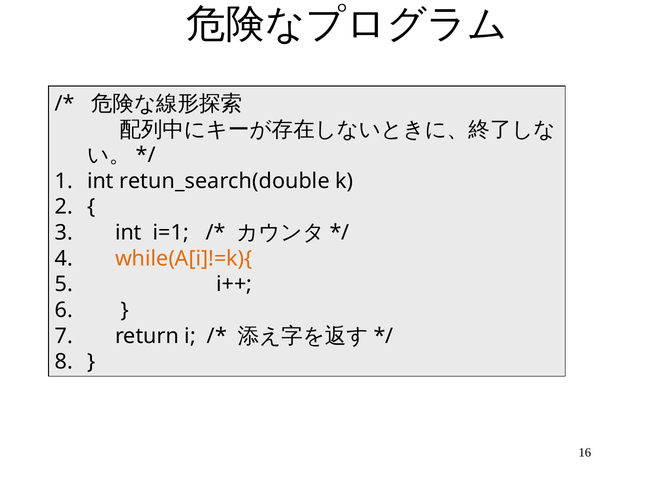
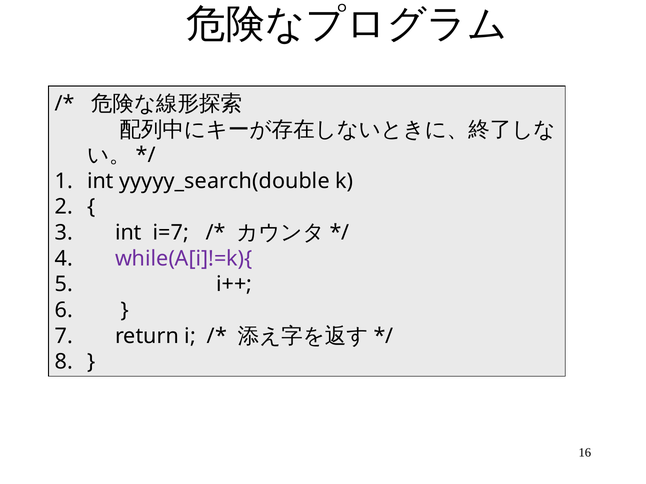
retun_search(double: retun_search(double -> yyyyy_search(double (224, 181)
i=1: i=1 -> i=7 (171, 233)
while(A[i]!=k){ colour: orange -> purple (184, 259)
